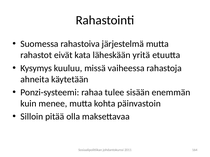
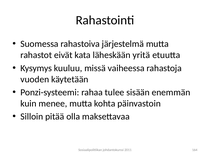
ahneita: ahneita -> vuoden (35, 80)
